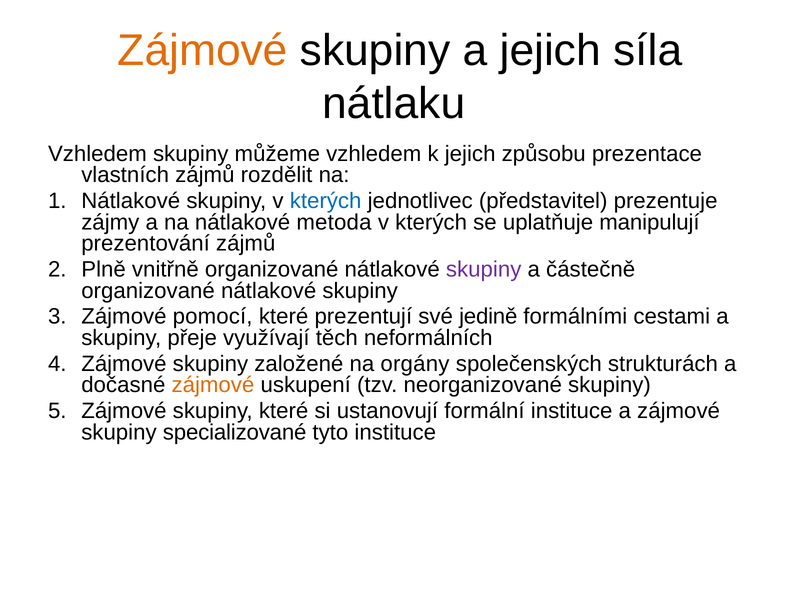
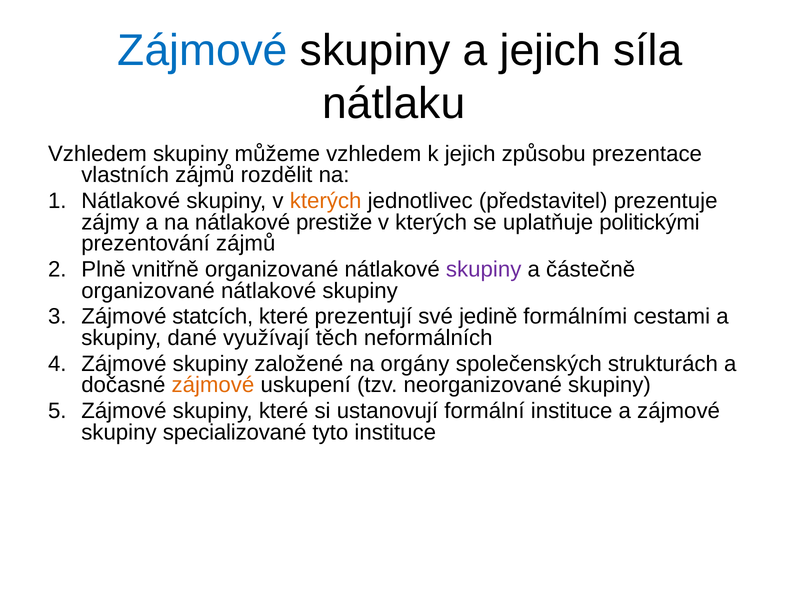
Zájmové colour: orange -> blue (203, 50)
kterých colour: blue -> orange (326, 201)
metoda: metoda -> prestiže (334, 222)
manipulují: manipulují -> politickými (649, 222)
pomocí: pomocí -> statcích (213, 317)
přeje: přeje -> dané (192, 338)
